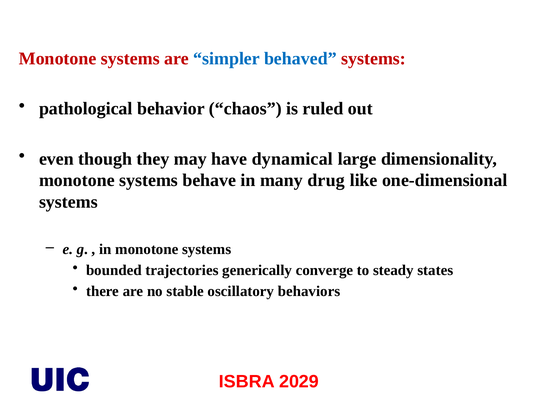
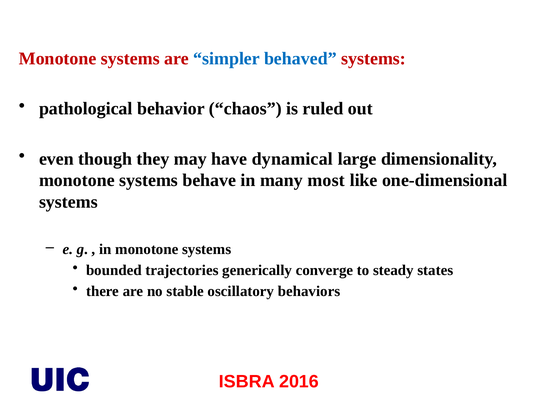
drug: drug -> most (326, 181)
2029: 2029 -> 2016 (299, 382)
